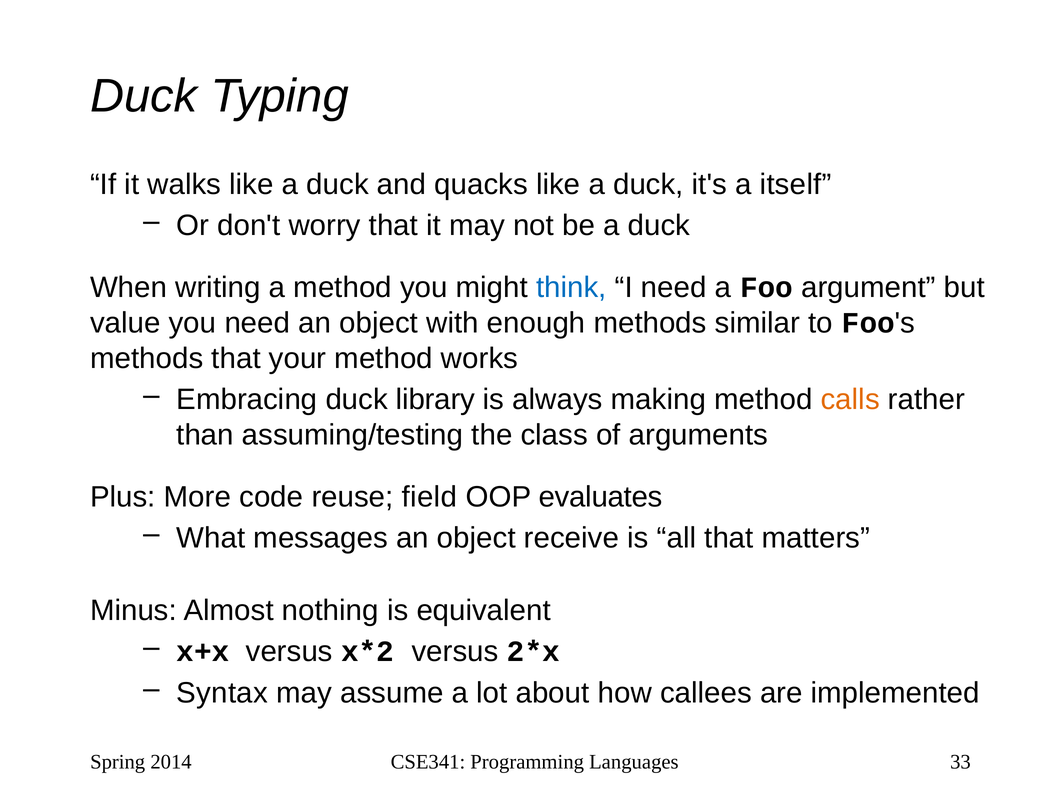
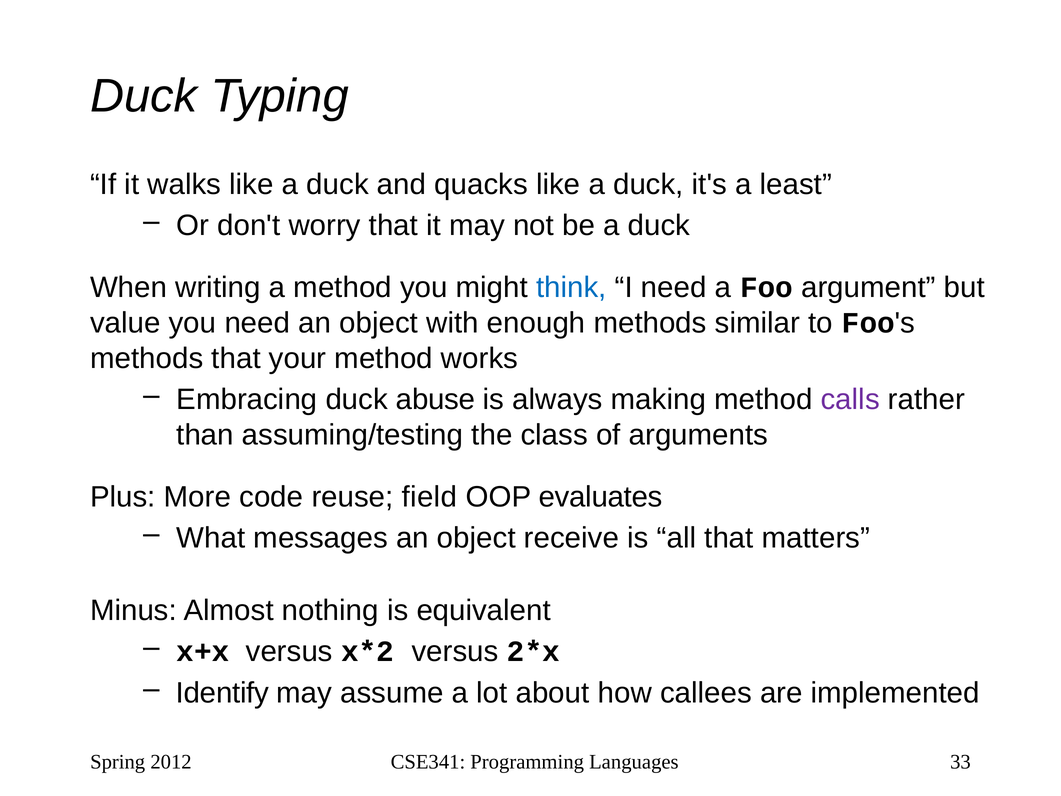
itself: itself -> least (796, 184)
library: library -> abuse (435, 399)
calls colour: orange -> purple (850, 399)
Syntax: Syntax -> Identify (222, 693)
2014: 2014 -> 2012 (171, 762)
